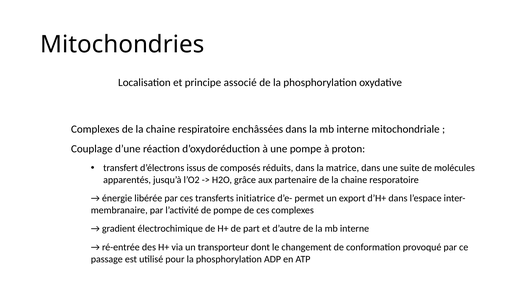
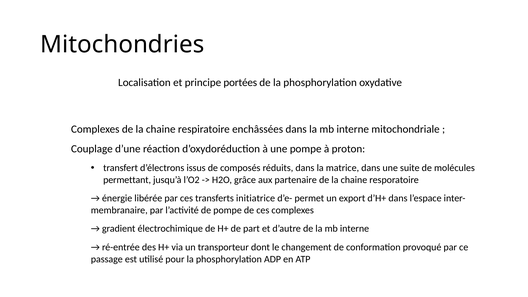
associé: associé -> portées (240, 83)
apparentés: apparentés -> permettant (127, 180)
